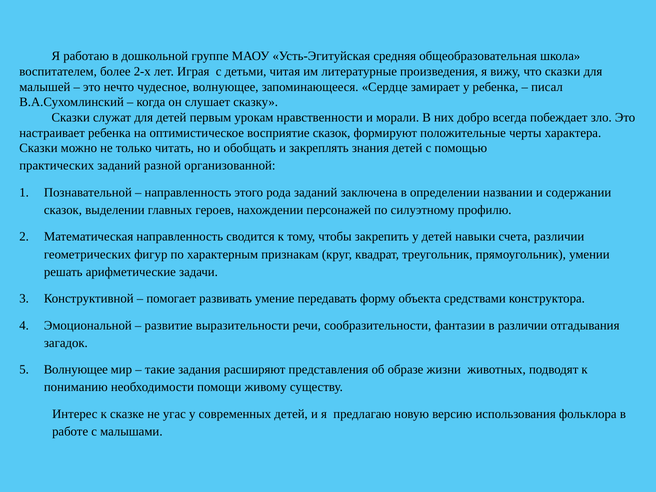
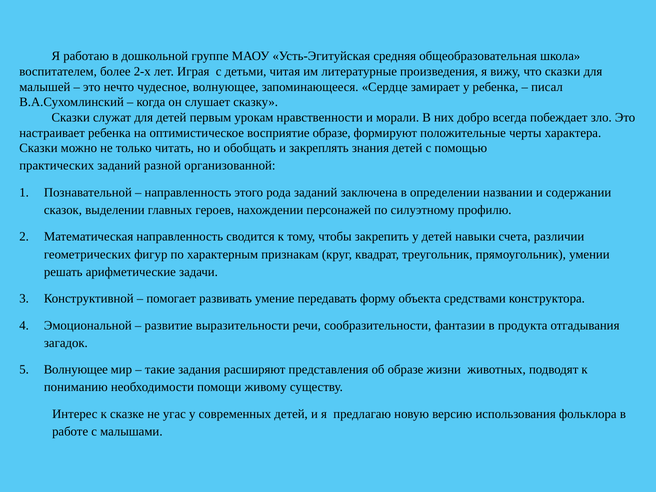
восприятие сказок: сказок -> образе (332, 133)
в различии: различии -> продукта (523, 325)
